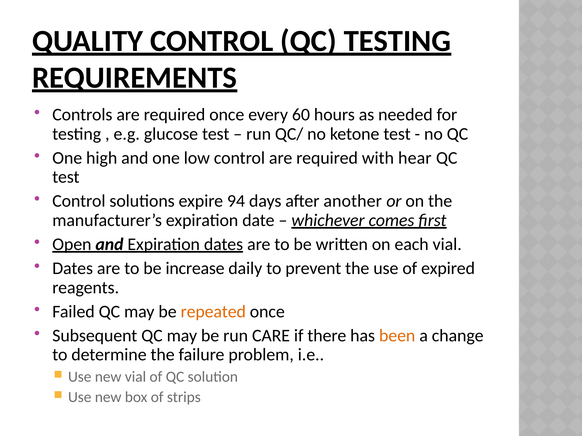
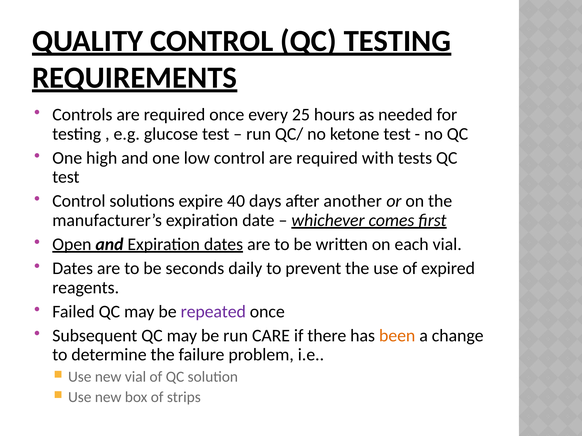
60: 60 -> 25 (301, 115)
hear: hear -> tests (415, 158)
94: 94 -> 40 (236, 201)
increase: increase -> seconds (195, 269)
repeated colour: orange -> purple (213, 312)
